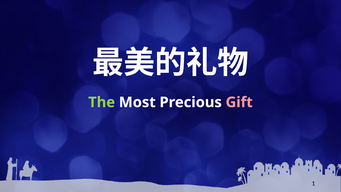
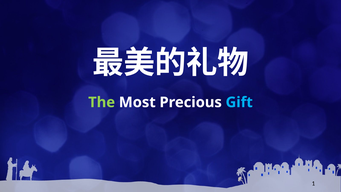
Gift colour: pink -> light blue (239, 102)
